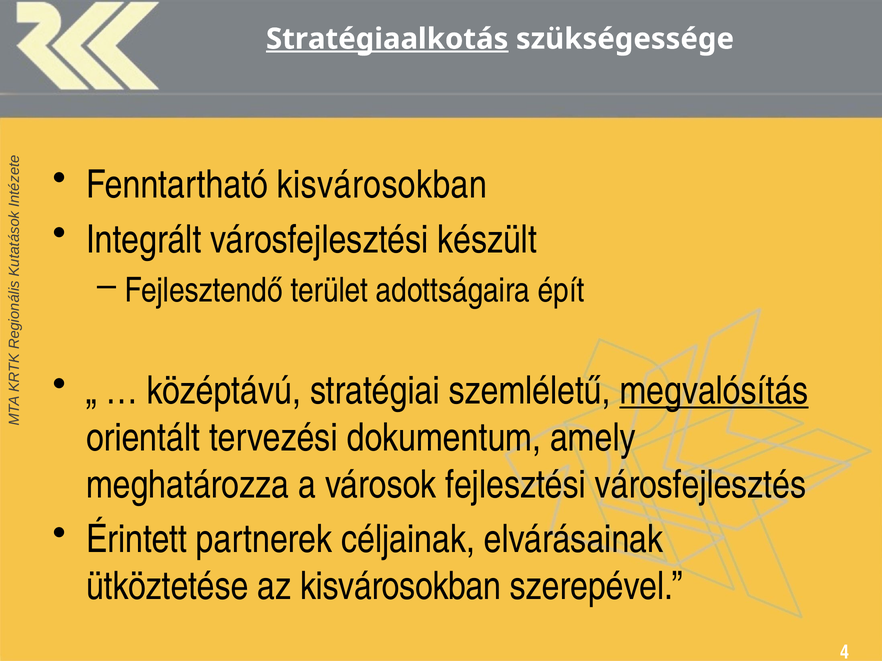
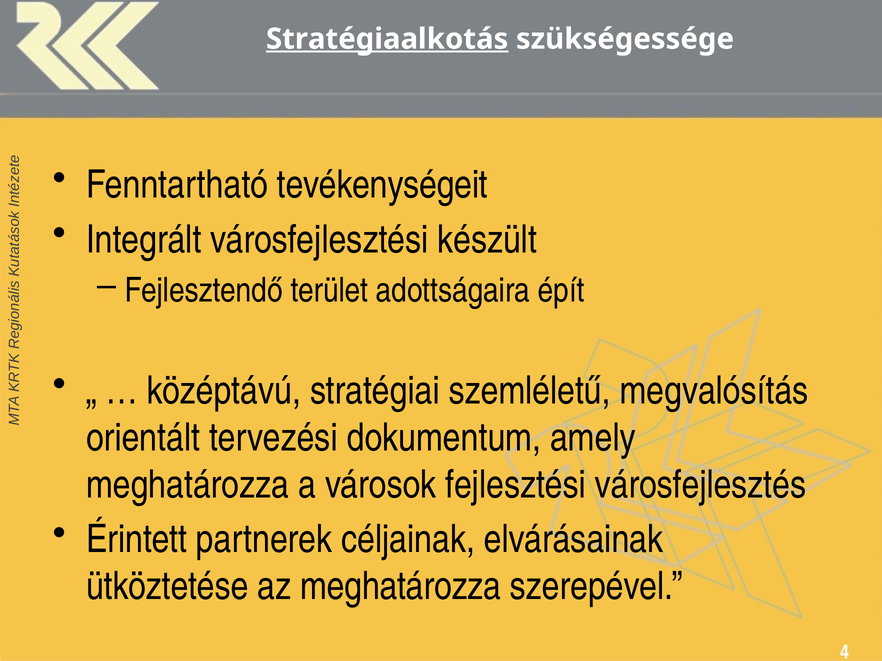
Fenntartható kisvárosokban: kisvárosokban -> tevékenységeit (382, 185)
megvalósítás underline: present -> none (714, 391)
az kisvárosokban: kisvárosokban -> meghatározza (401, 587)
